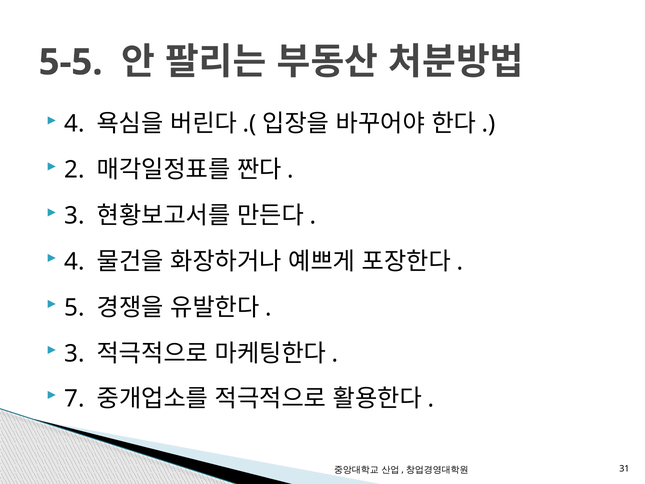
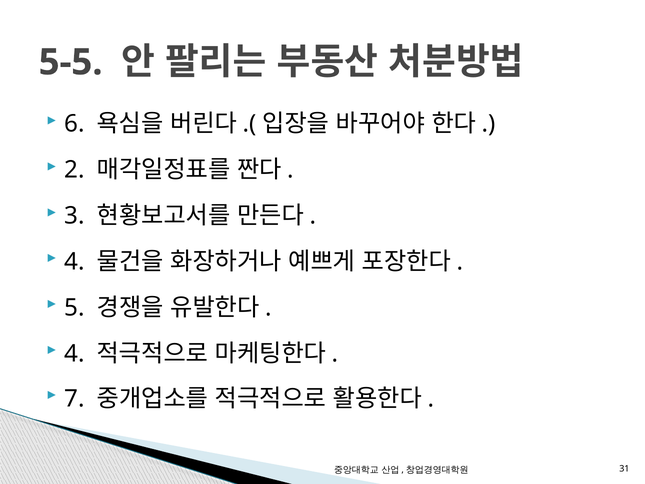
4: 4 -> 6 (75, 124)
3: 3 -> 4 (75, 353)
